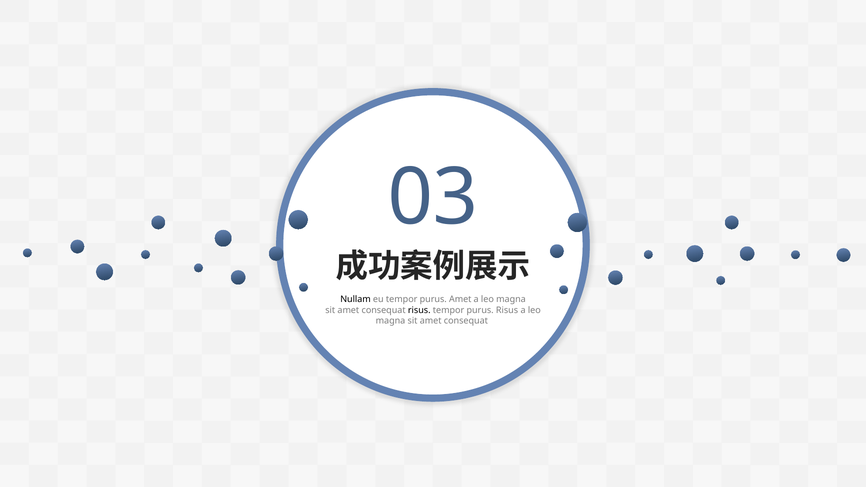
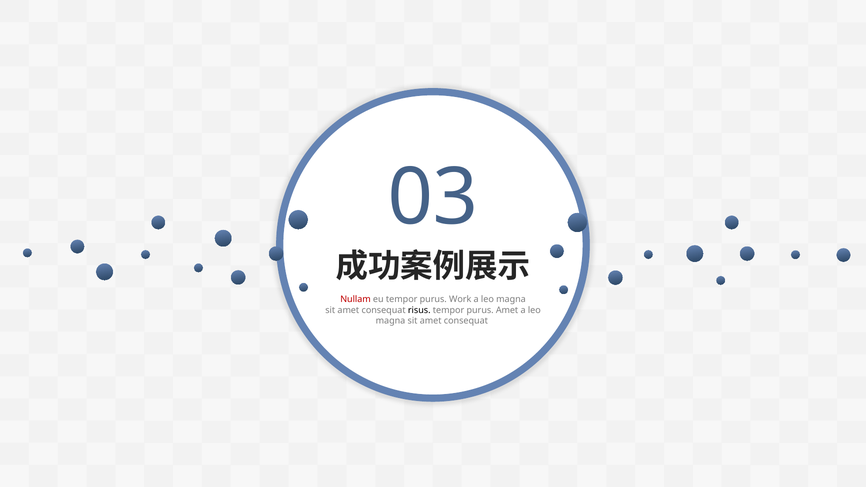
Nullam colour: black -> red (356, 299)
purus Amet: Amet -> Work (460, 299)
purus Risus: Risus -> Amet (507, 310)
